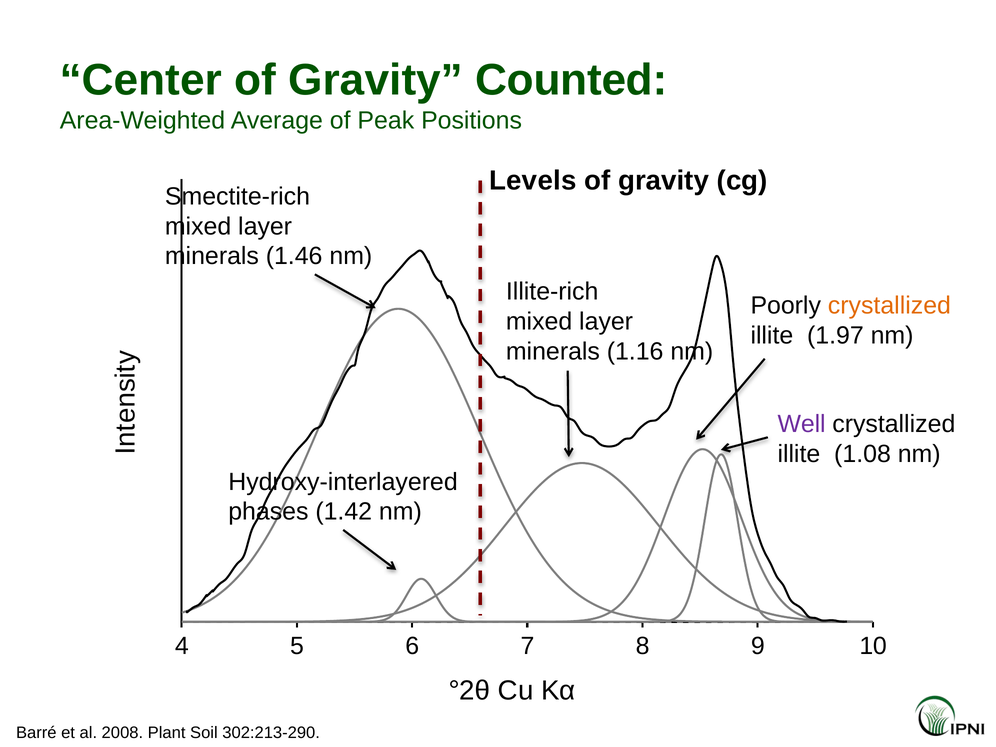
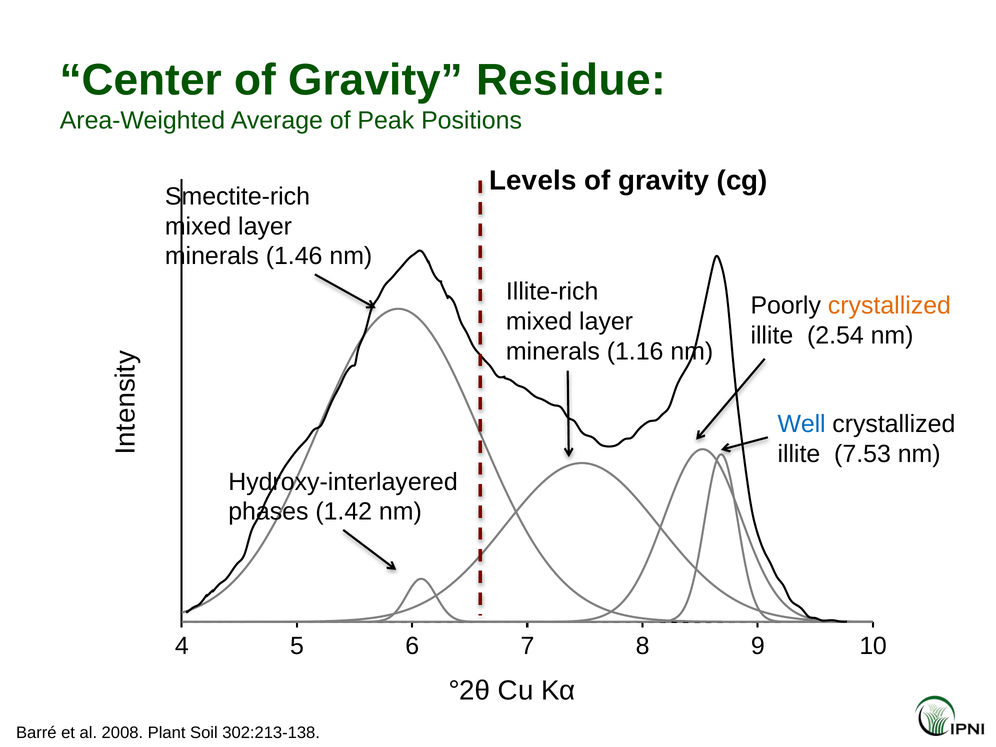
Counted: Counted -> Residue (571, 80)
1.97: 1.97 -> 2.54 (835, 336)
Well colour: purple -> blue (802, 424)
1.08: 1.08 -> 7.53 (862, 454)
302:213-290: 302:213-290 -> 302:213-138 (271, 733)
